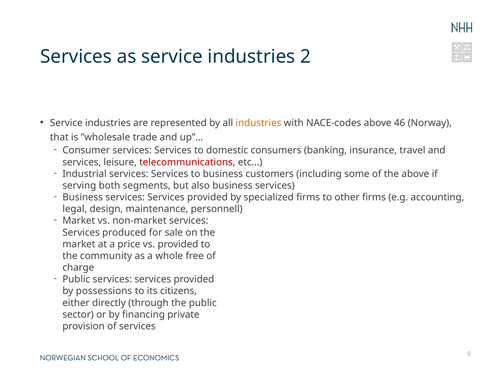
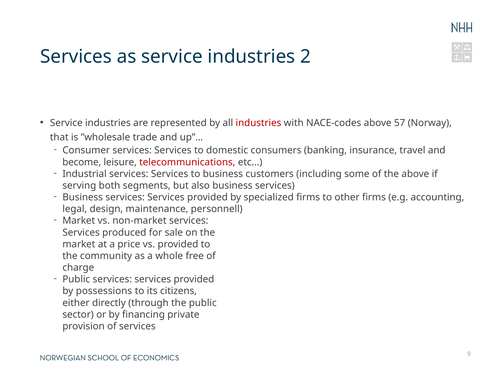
industries colour: orange -> red (258, 123)
46: 46 -> 57 (400, 123)
services: services -> become (82, 162)
